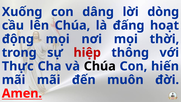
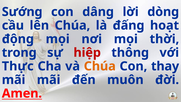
Xuống: Xuống -> Sướng (22, 12)
Chúa colour: black -> orange (100, 66)
hiến: hiến -> thay (165, 66)
